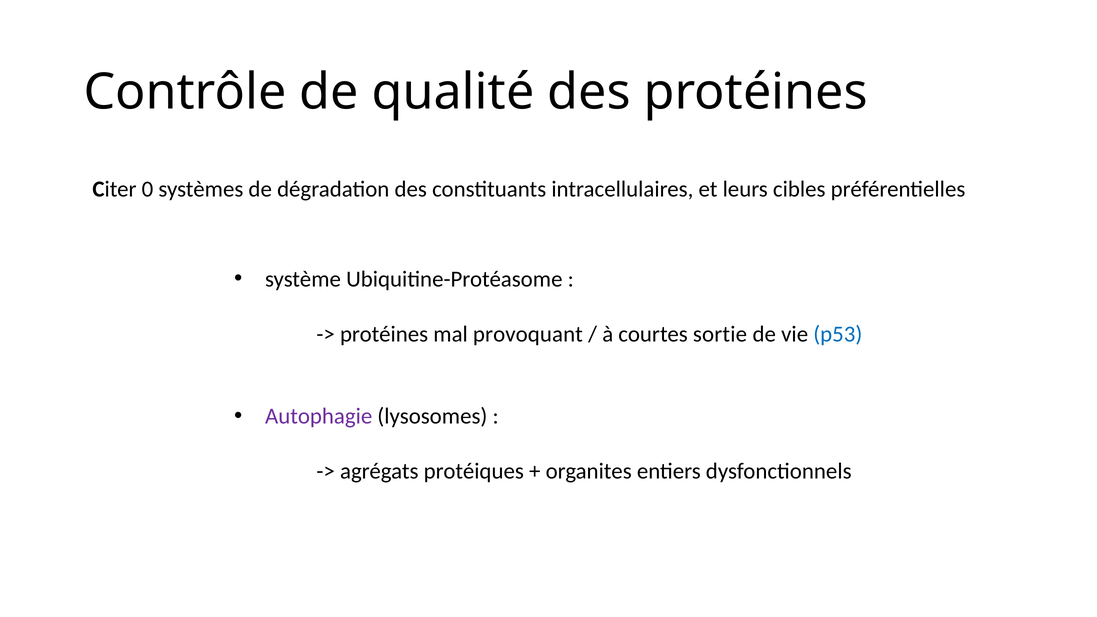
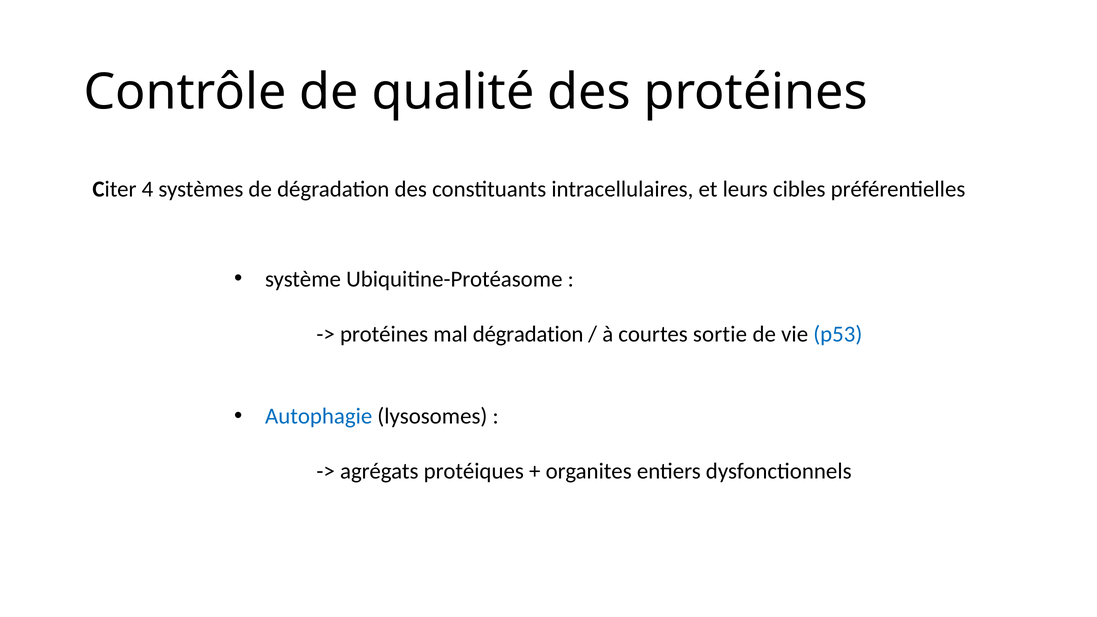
0: 0 -> 4 (147, 189)
mal provoquant: provoquant -> dégradation (528, 334)
Autophagie colour: purple -> blue (319, 416)
